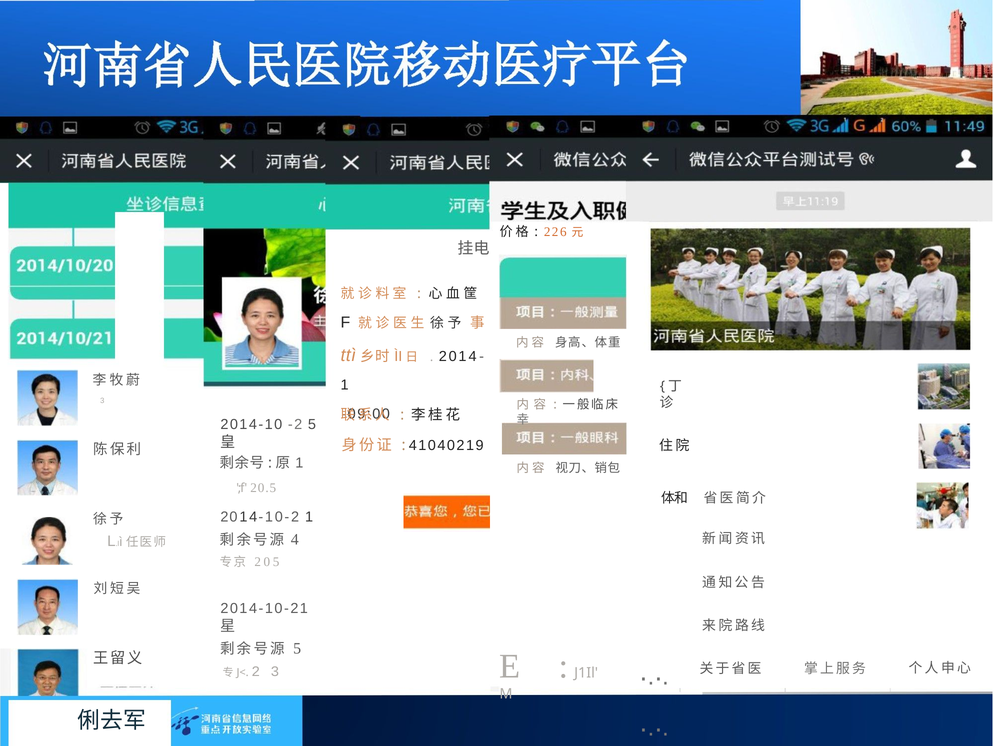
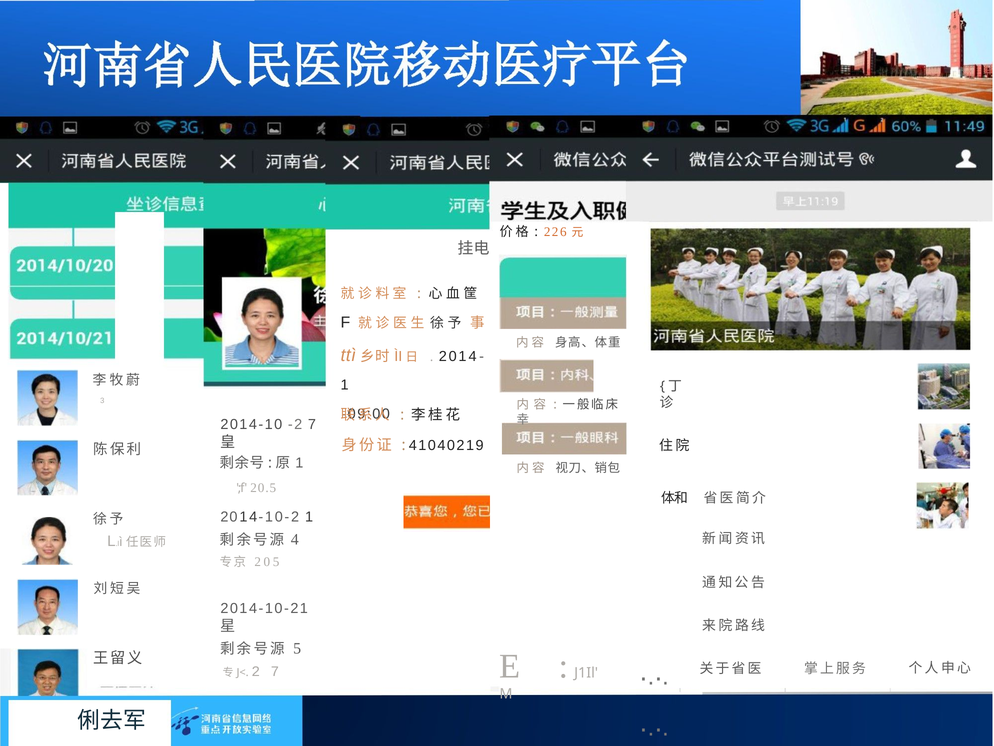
-2 5: 5 -> 7 (312, 424)
2 3: 3 -> 7 (275, 671)
